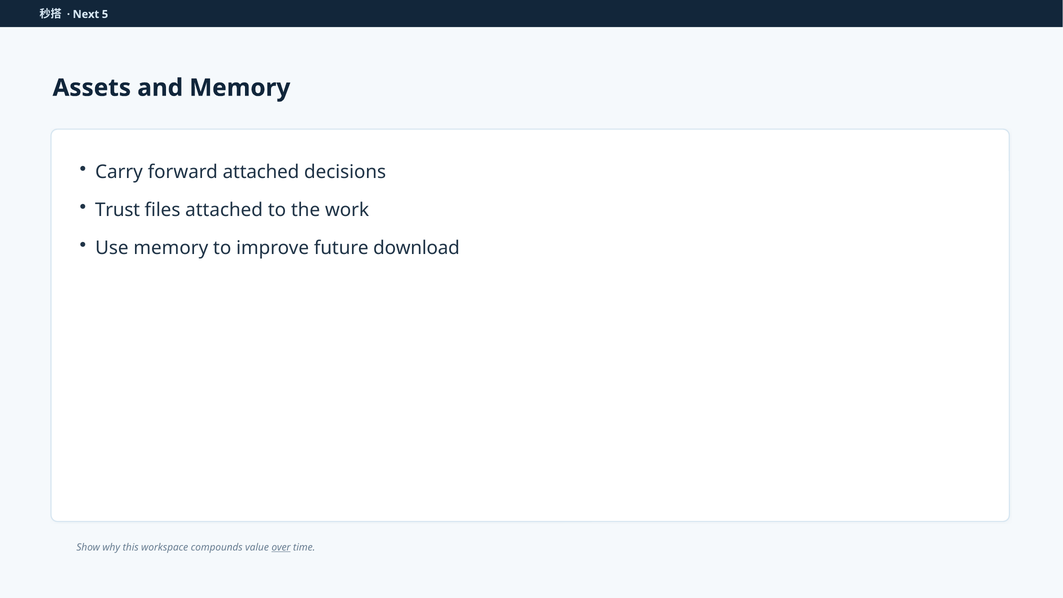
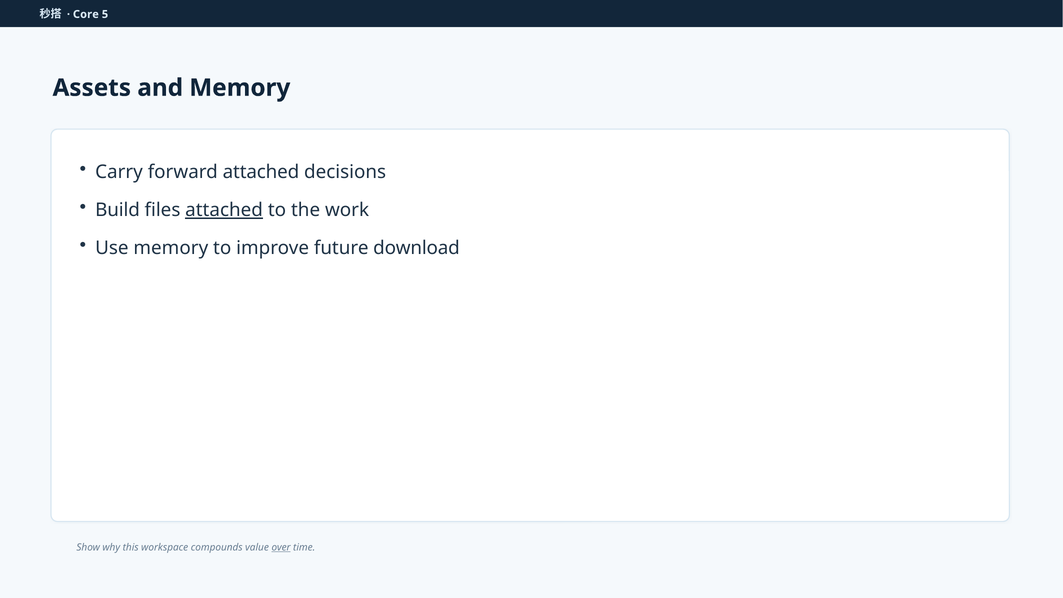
Next: Next -> Core (86, 14)
Trust: Trust -> Build (118, 210)
attached underline: none -> present (224, 210)
